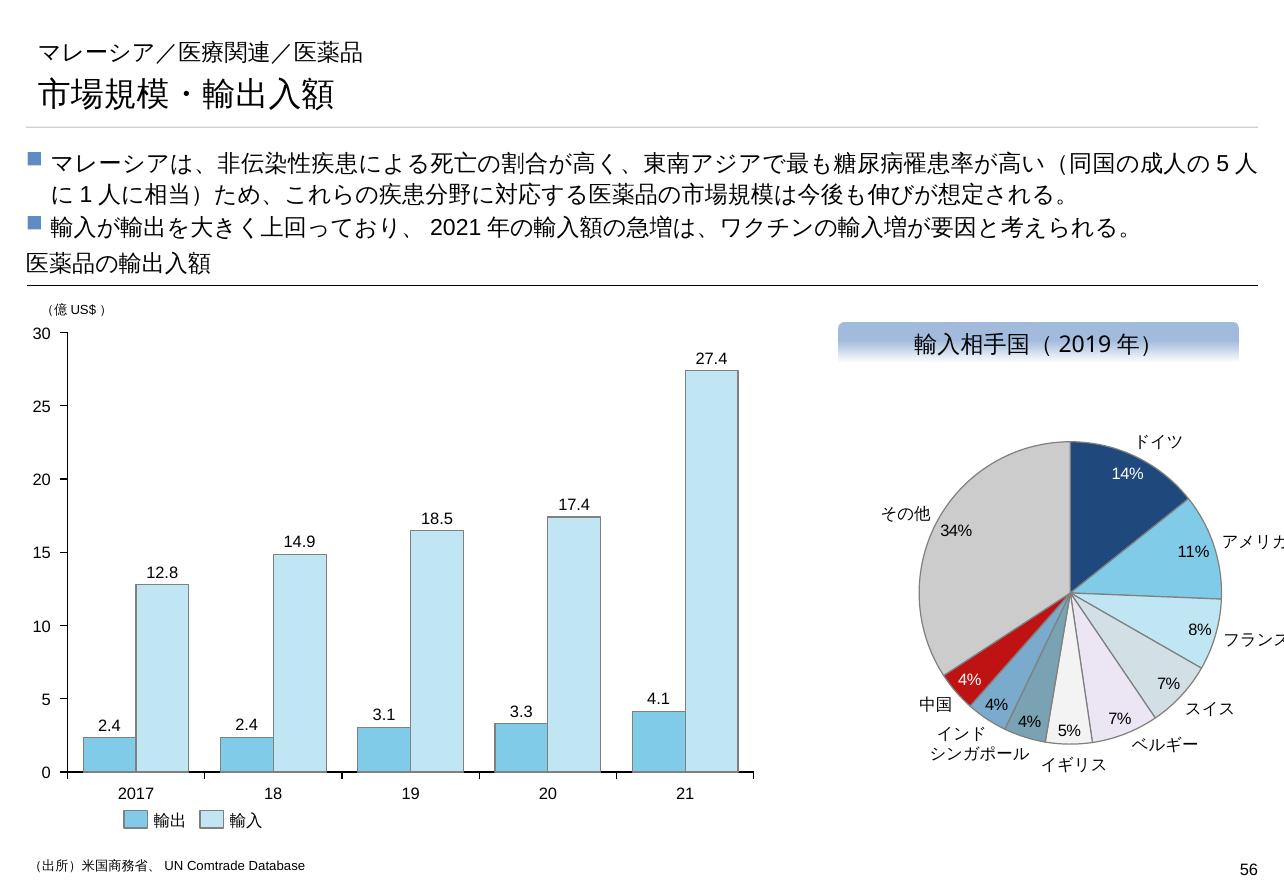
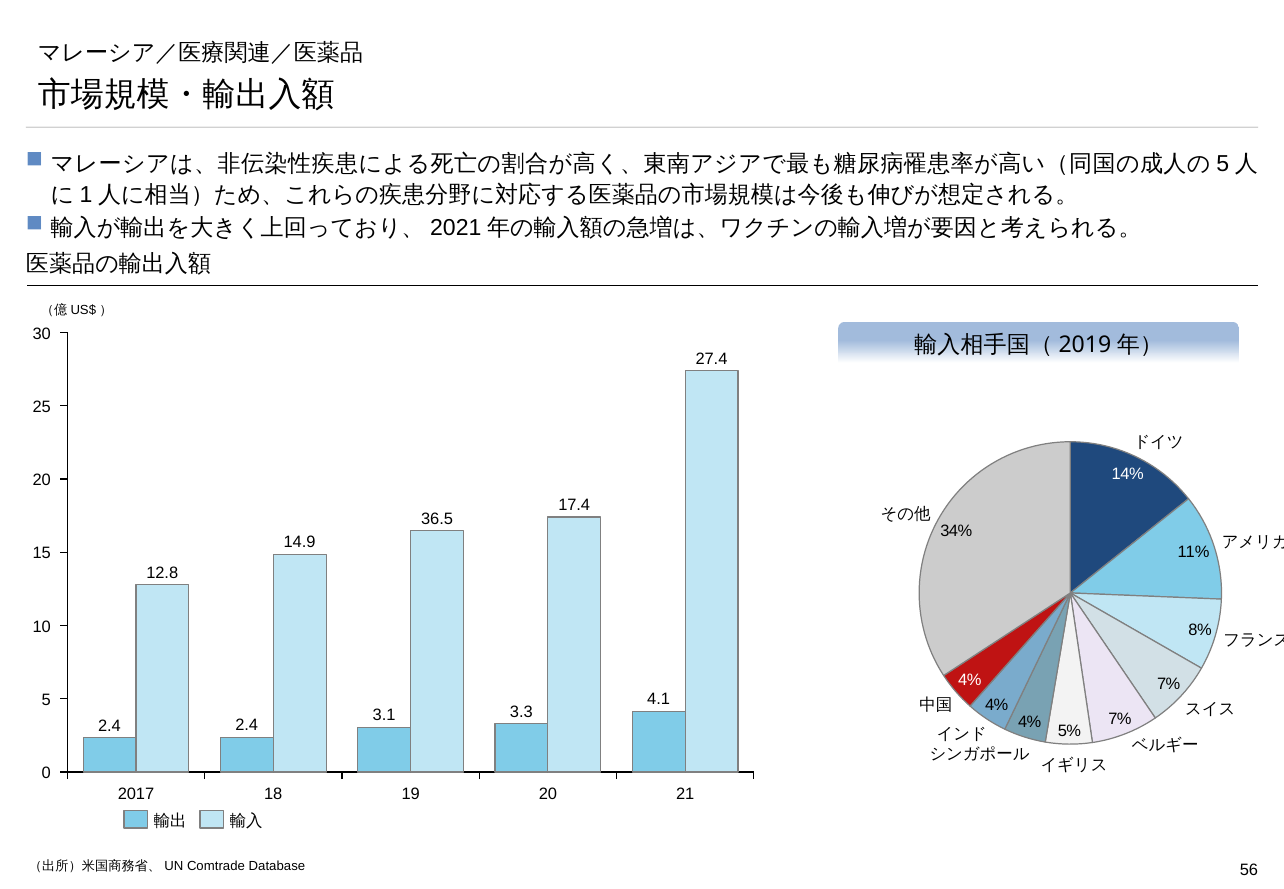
18.5: 18.5 -> 36.5 (437, 519)
